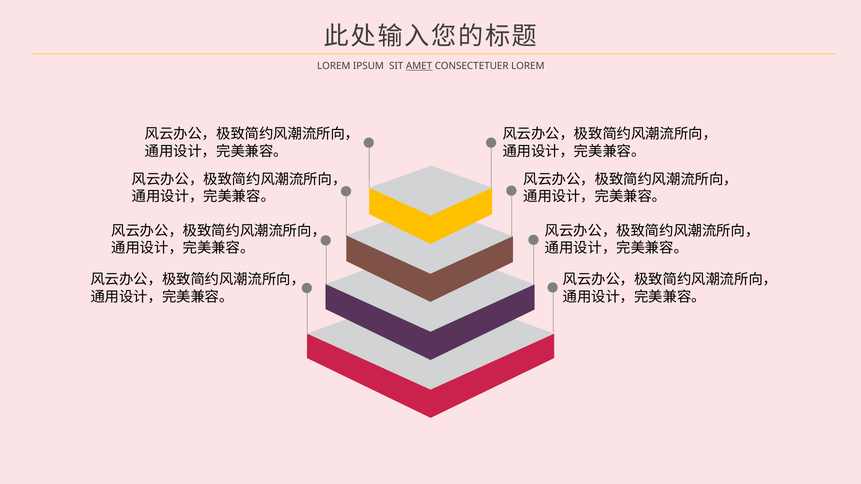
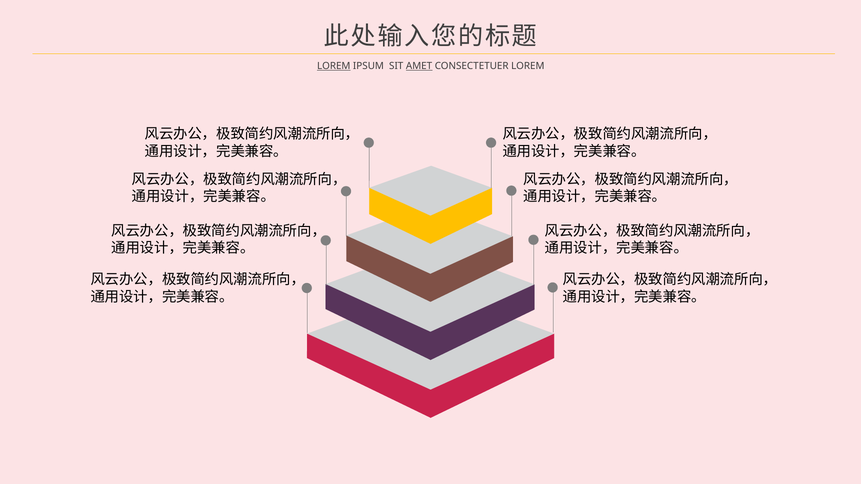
LOREM underline: none -> present (334, 66)
